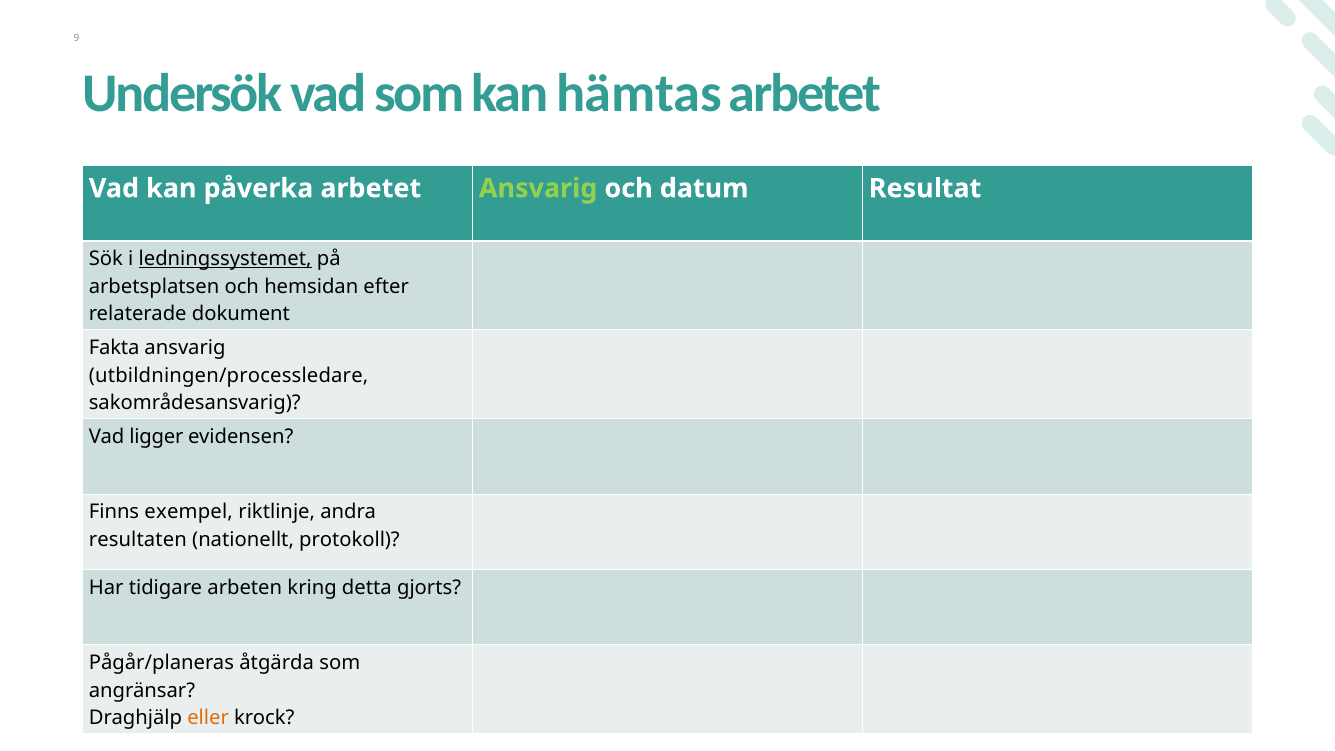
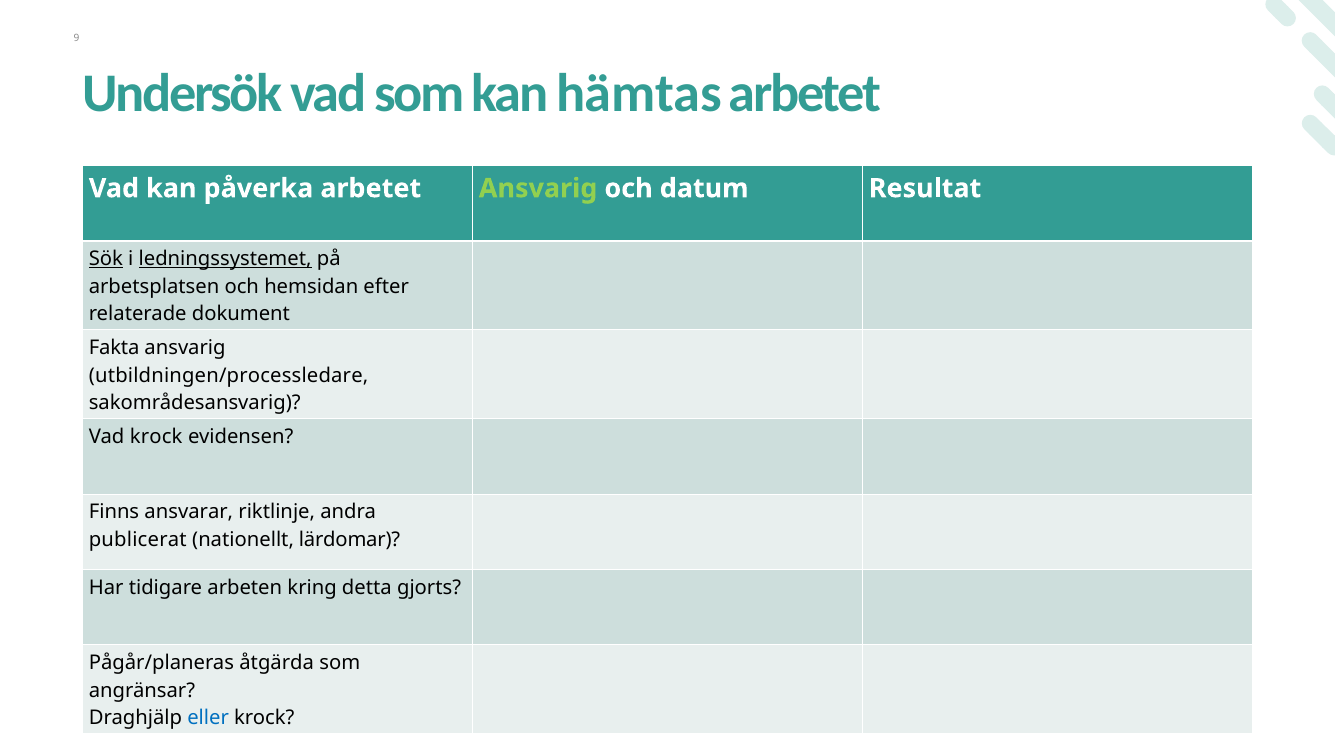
Sök underline: none -> present (106, 259)
Vad ligger: ligger -> krock (156, 437)
exempel: exempel -> ansvarar (189, 512)
resultaten: resultaten -> publicerat (138, 540)
protokoll: protokoll -> lärdomar (350, 540)
eller colour: orange -> blue (208, 718)
